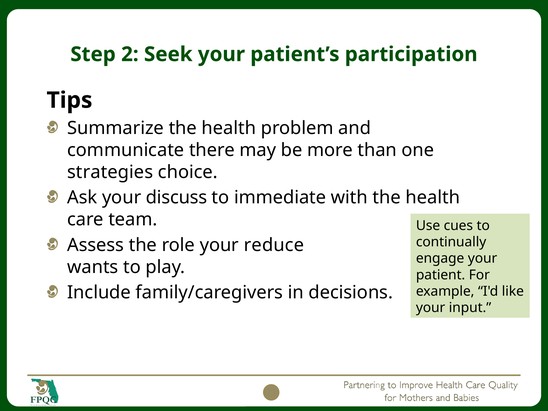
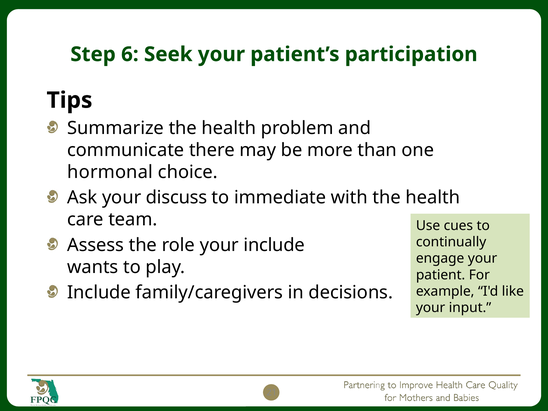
2: 2 -> 6 (130, 54)
strategies: strategies -> hormonal (110, 172)
your reduce: reduce -> include (274, 245)
